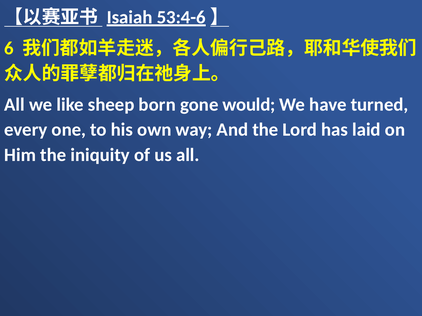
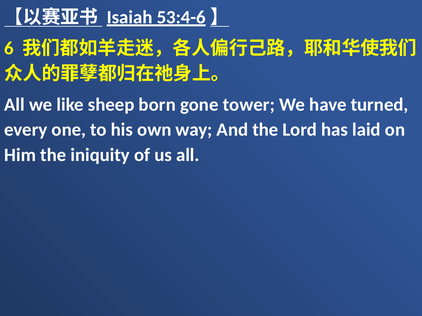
would: would -> tower (249, 105)
